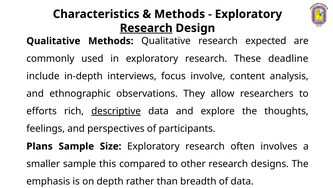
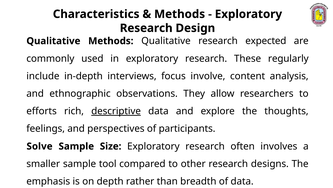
Research underline: present -> none (146, 28)
deadline: deadline -> regularly (288, 58)
Plans: Plans -> Solve (40, 146)
this: this -> tool (108, 163)
